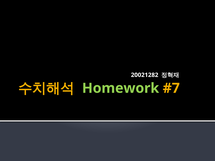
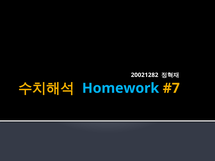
Homework colour: light green -> light blue (121, 88)
